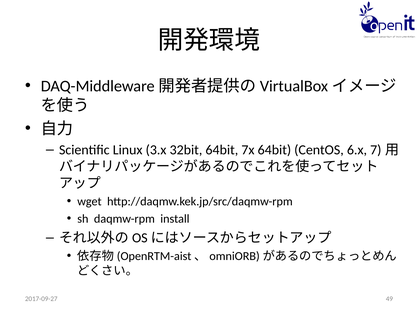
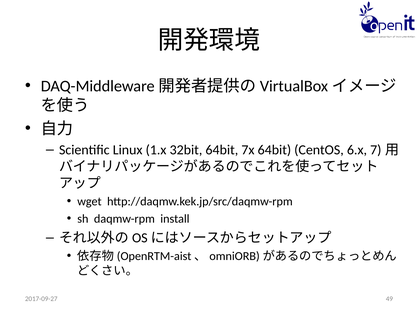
3.x: 3.x -> 1.x (156, 150)
